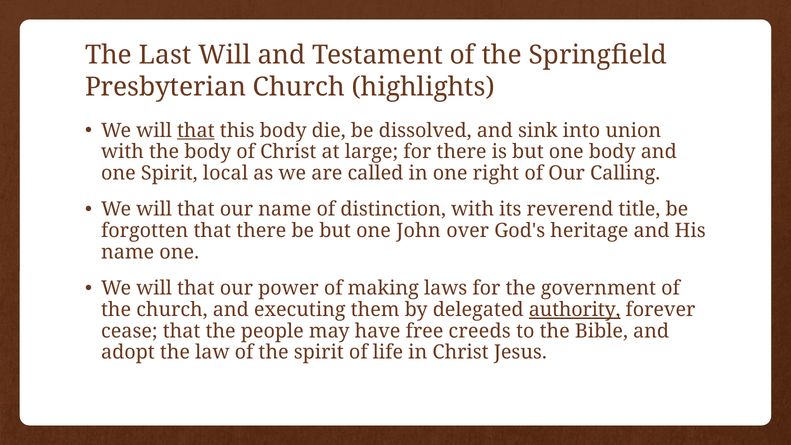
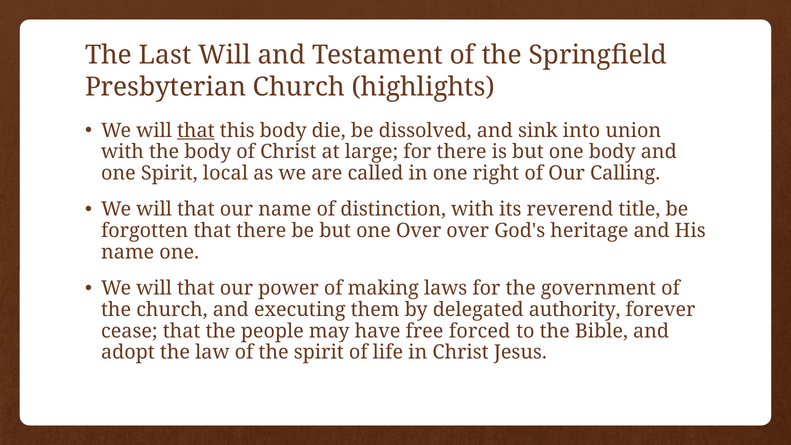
one John: John -> Over (419, 231)
authority underline: present -> none (575, 310)
creeds: creeds -> forced (480, 331)
